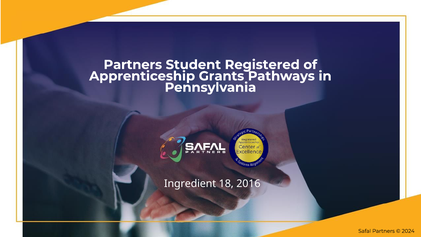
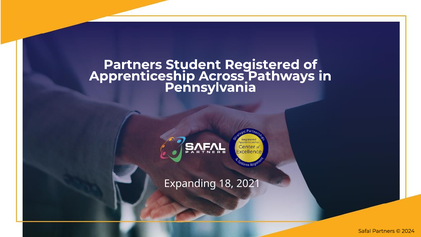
Grants: Grants -> Across (221, 76)
Ingredient: Ingredient -> Expanding (190, 184)
2016: 2016 -> 2021 (248, 184)
